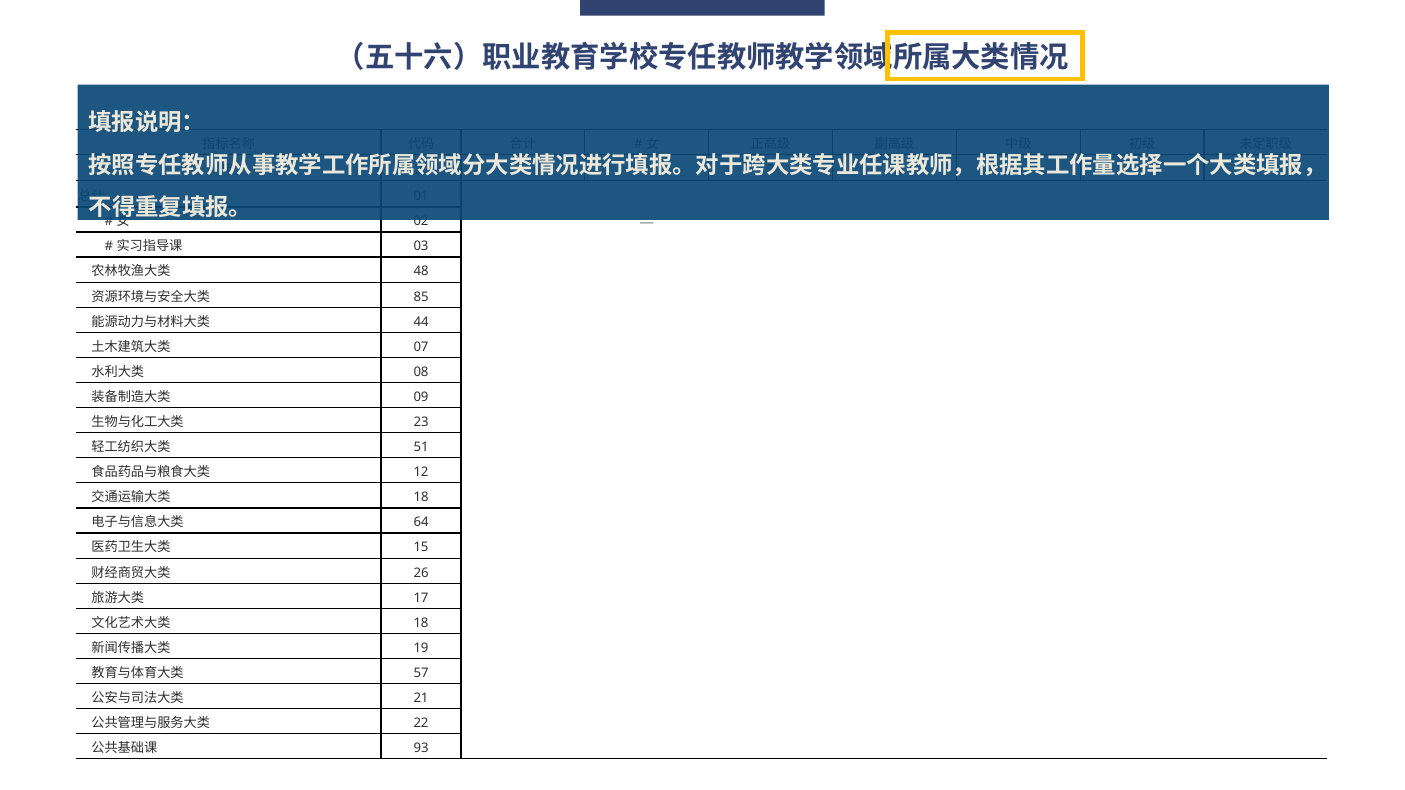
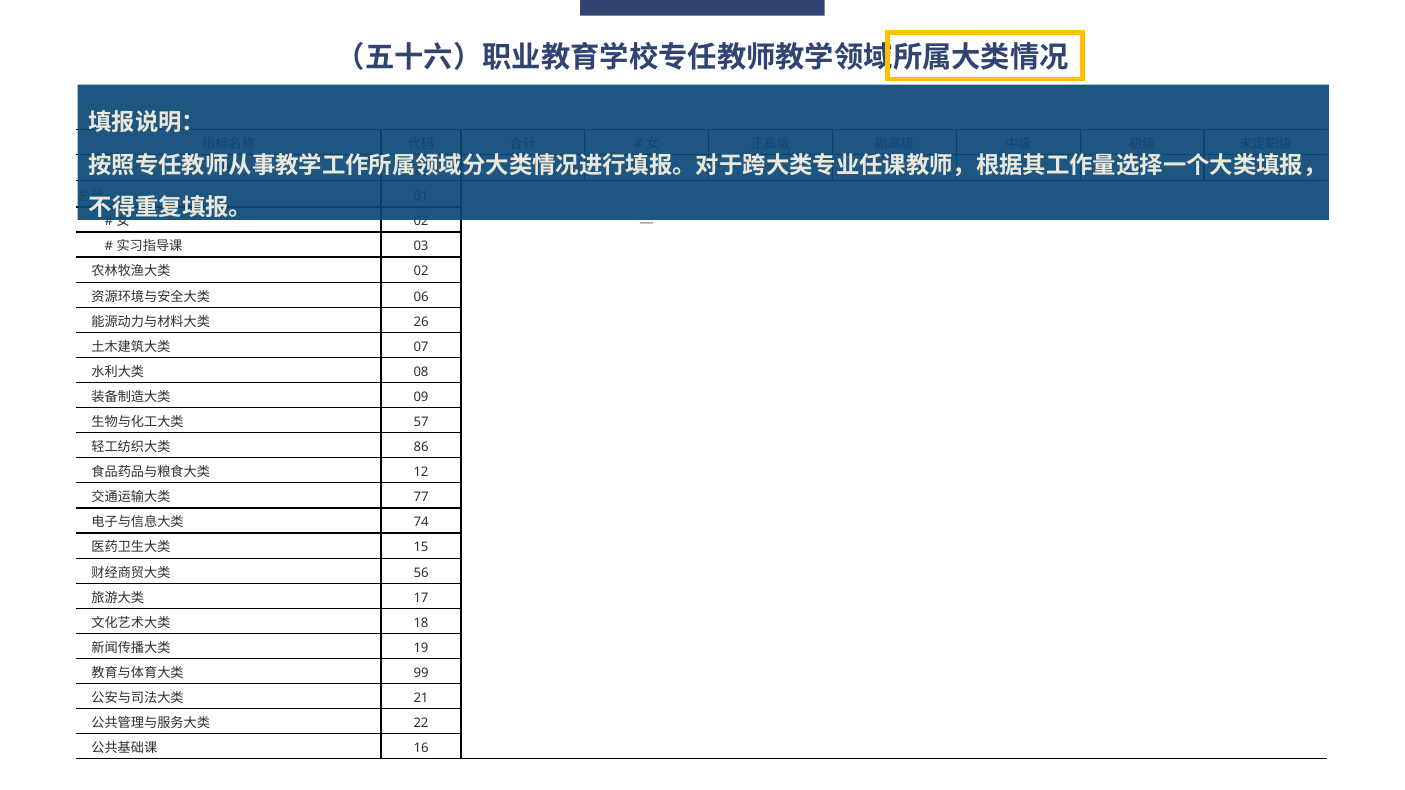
48: 48 -> 02 (421, 272)
85: 85 -> 06 (421, 297)
44: 44 -> 26 (421, 322)
23: 23 -> 57 (421, 422)
51: 51 -> 86 (421, 447)
18: 18 -> 77 (421, 498)
64: 64 -> 74 (421, 523)
26: 26 -> 56 (421, 573)
57: 57 -> 99 (421, 673)
93: 93 -> 16 (421, 749)
